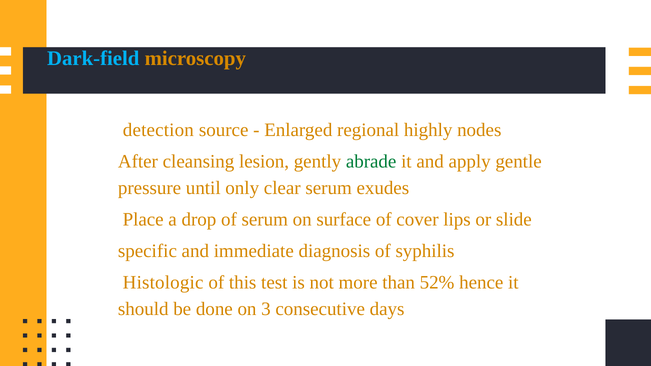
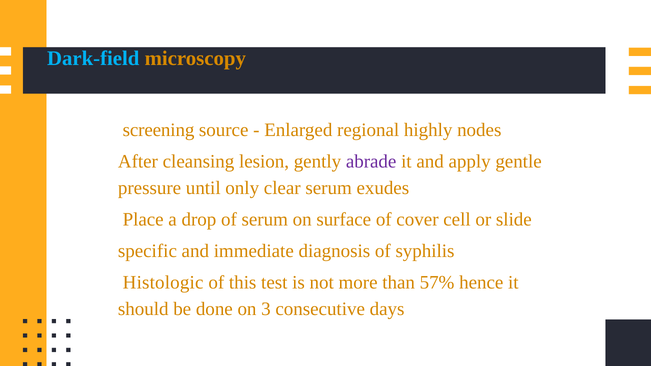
detection: detection -> screening (159, 130)
abrade colour: green -> purple (371, 162)
lips: lips -> cell (457, 219)
52%: 52% -> 57% (437, 283)
